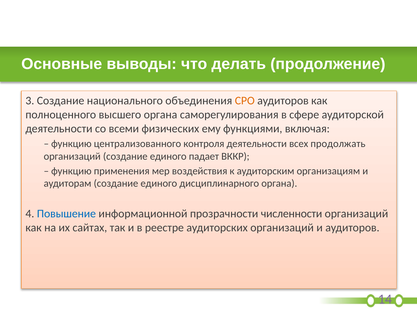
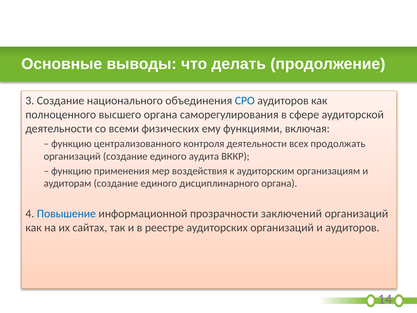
СРО colour: orange -> blue (245, 101)
падает: падает -> аудита (204, 156)
численности: численности -> заключений (291, 214)
